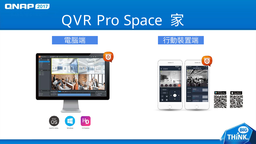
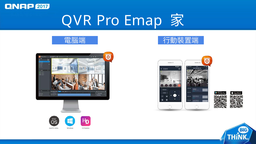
Space: Space -> Emap (143, 21)
